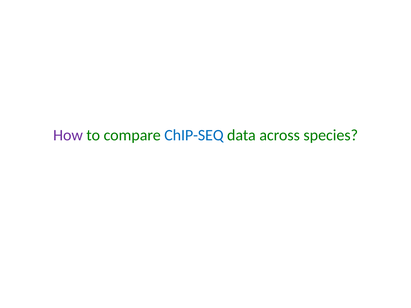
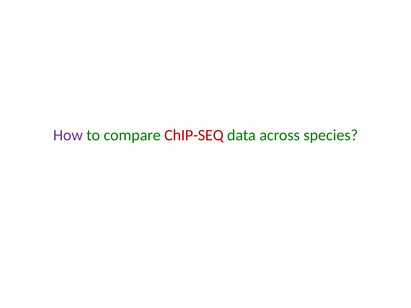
ChIP-SEQ colour: blue -> red (194, 135)
